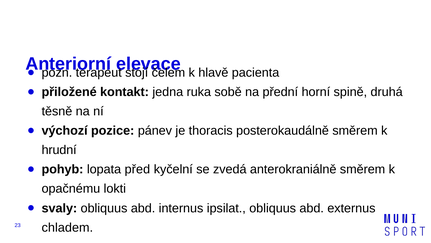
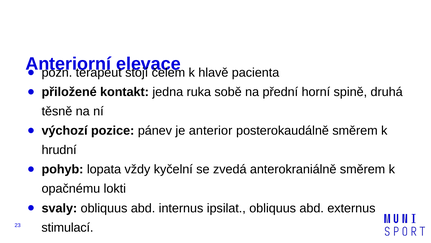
thoracis: thoracis -> anterior (211, 130)
před: před -> vždy (137, 169)
chladem: chladem -> stimulací (67, 227)
